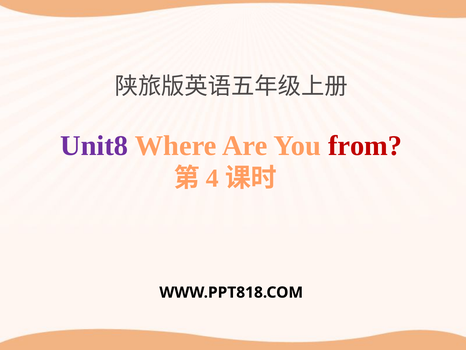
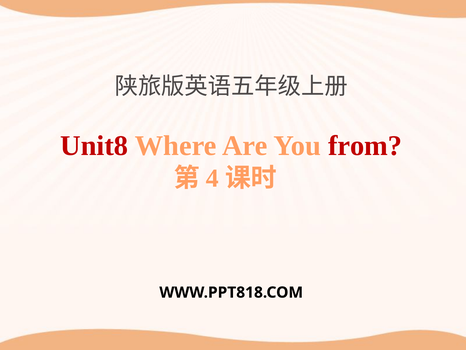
Unit8 colour: purple -> red (94, 146)
